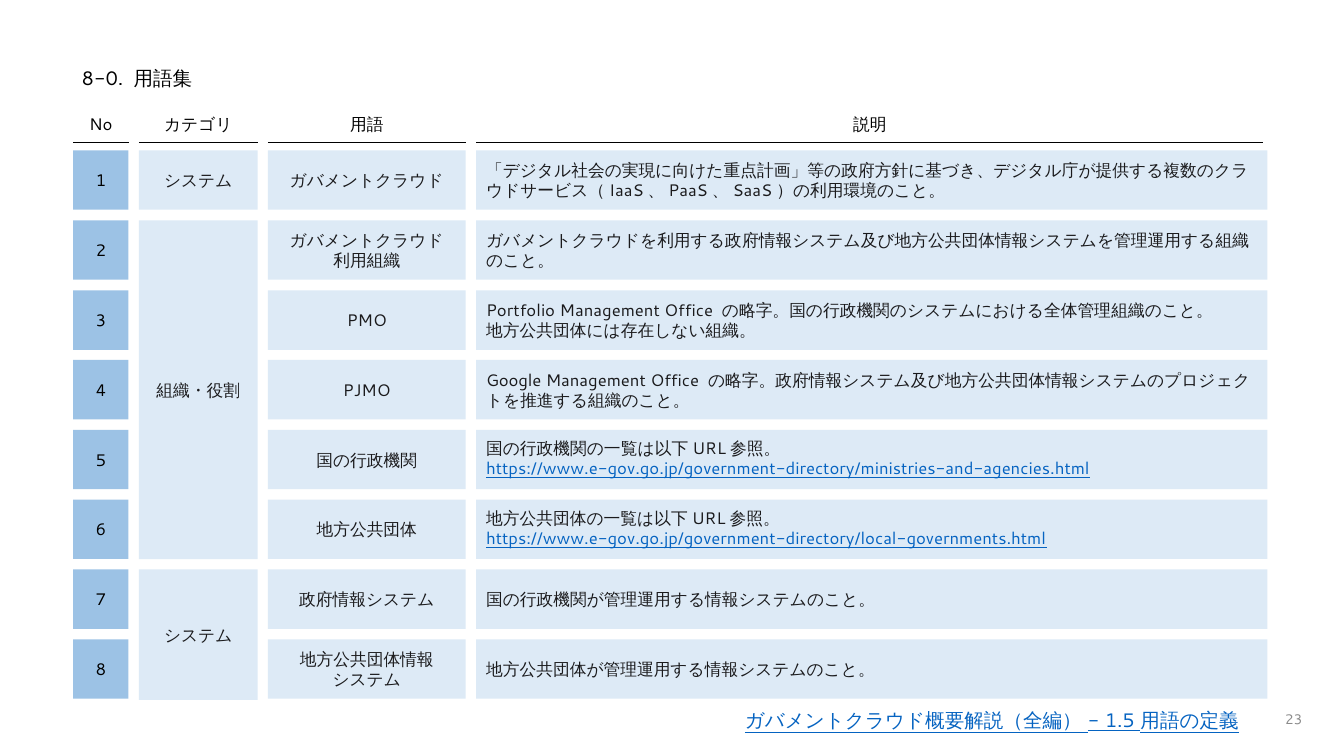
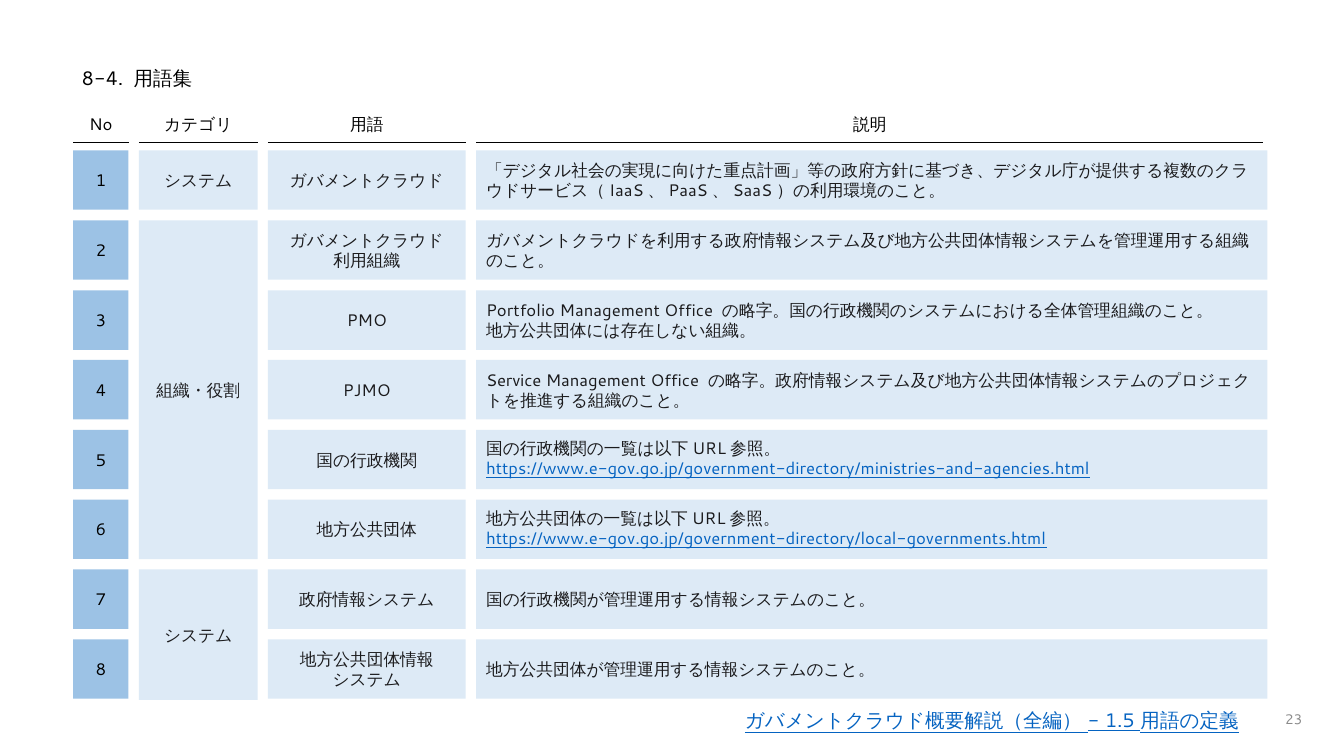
8-0: 8-0 -> 8-4 (103, 79)
Google: Google -> Service (514, 381)
